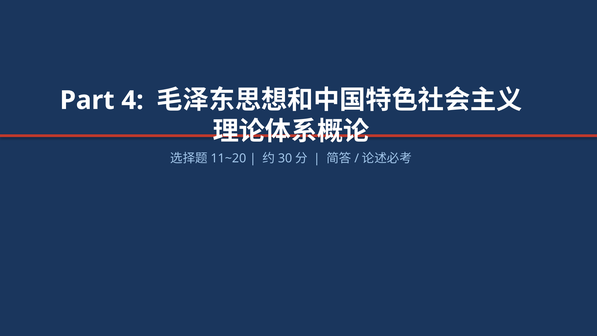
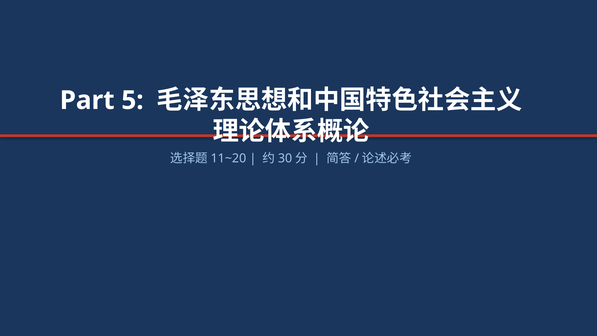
4: 4 -> 5 (132, 100)
